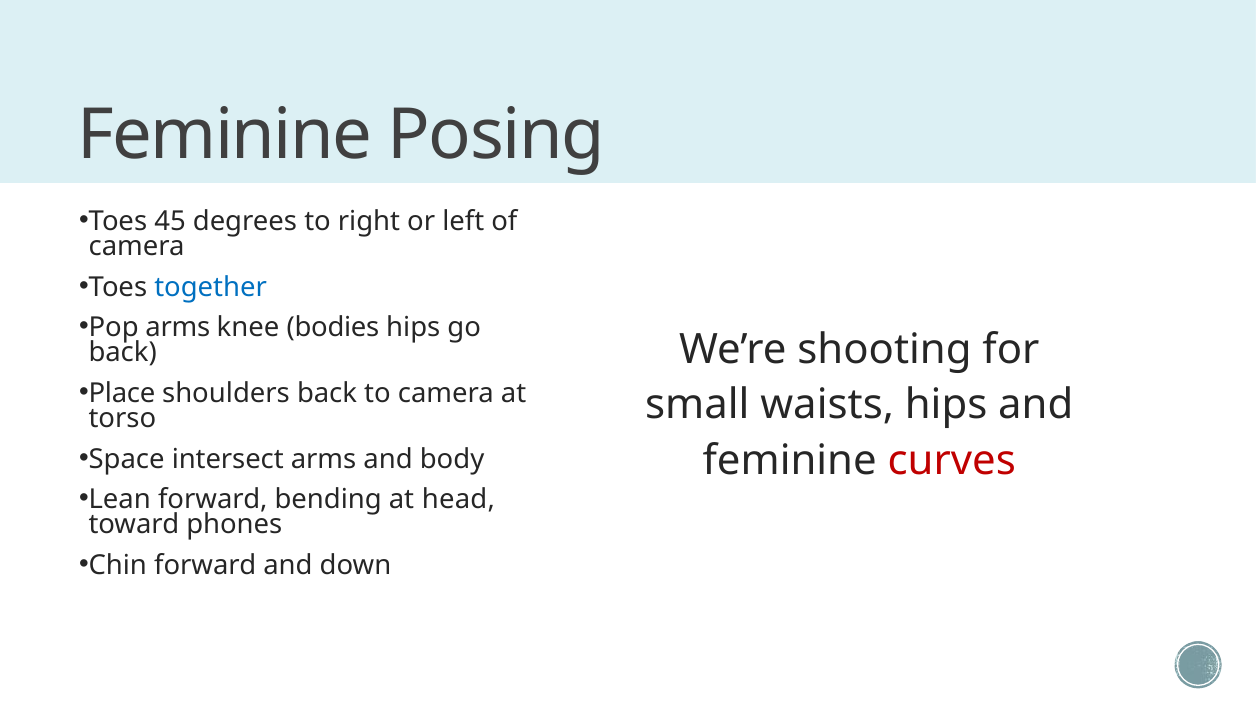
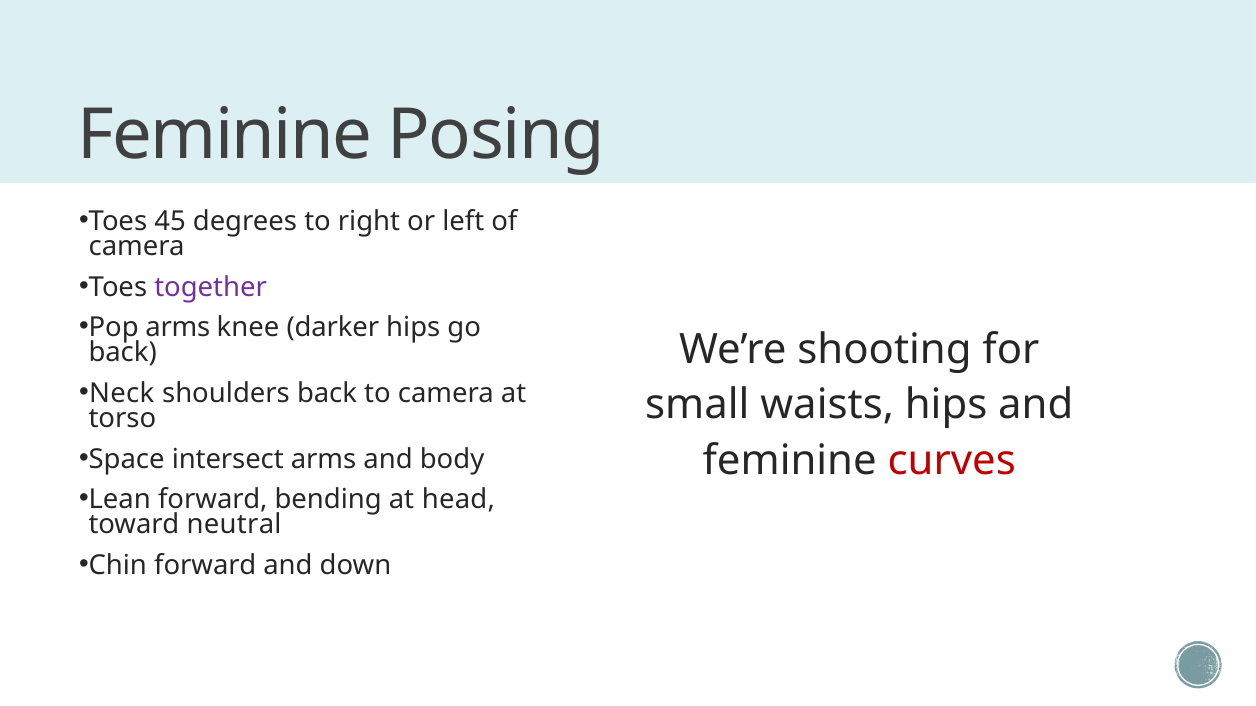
together colour: blue -> purple (211, 287)
bodies: bodies -> darker (333, 328)
Place: Place -> Neck (122, 394)
phones: phones -> neutral (234, 525)
